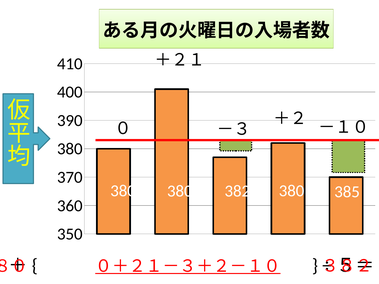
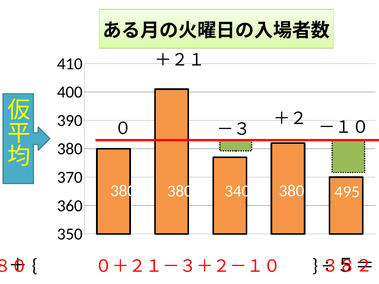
382: 382 -> 340 (237, 191)
385: 385 -> 495 (347, 192)
０＋２１－３＋２－１０ underline: present -> none (188, 267)
